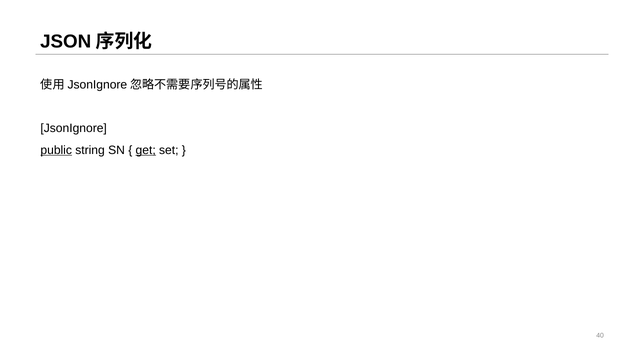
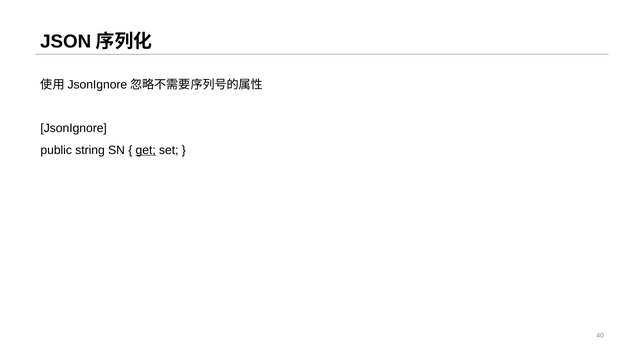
public underline: present -> none (56, 150)
